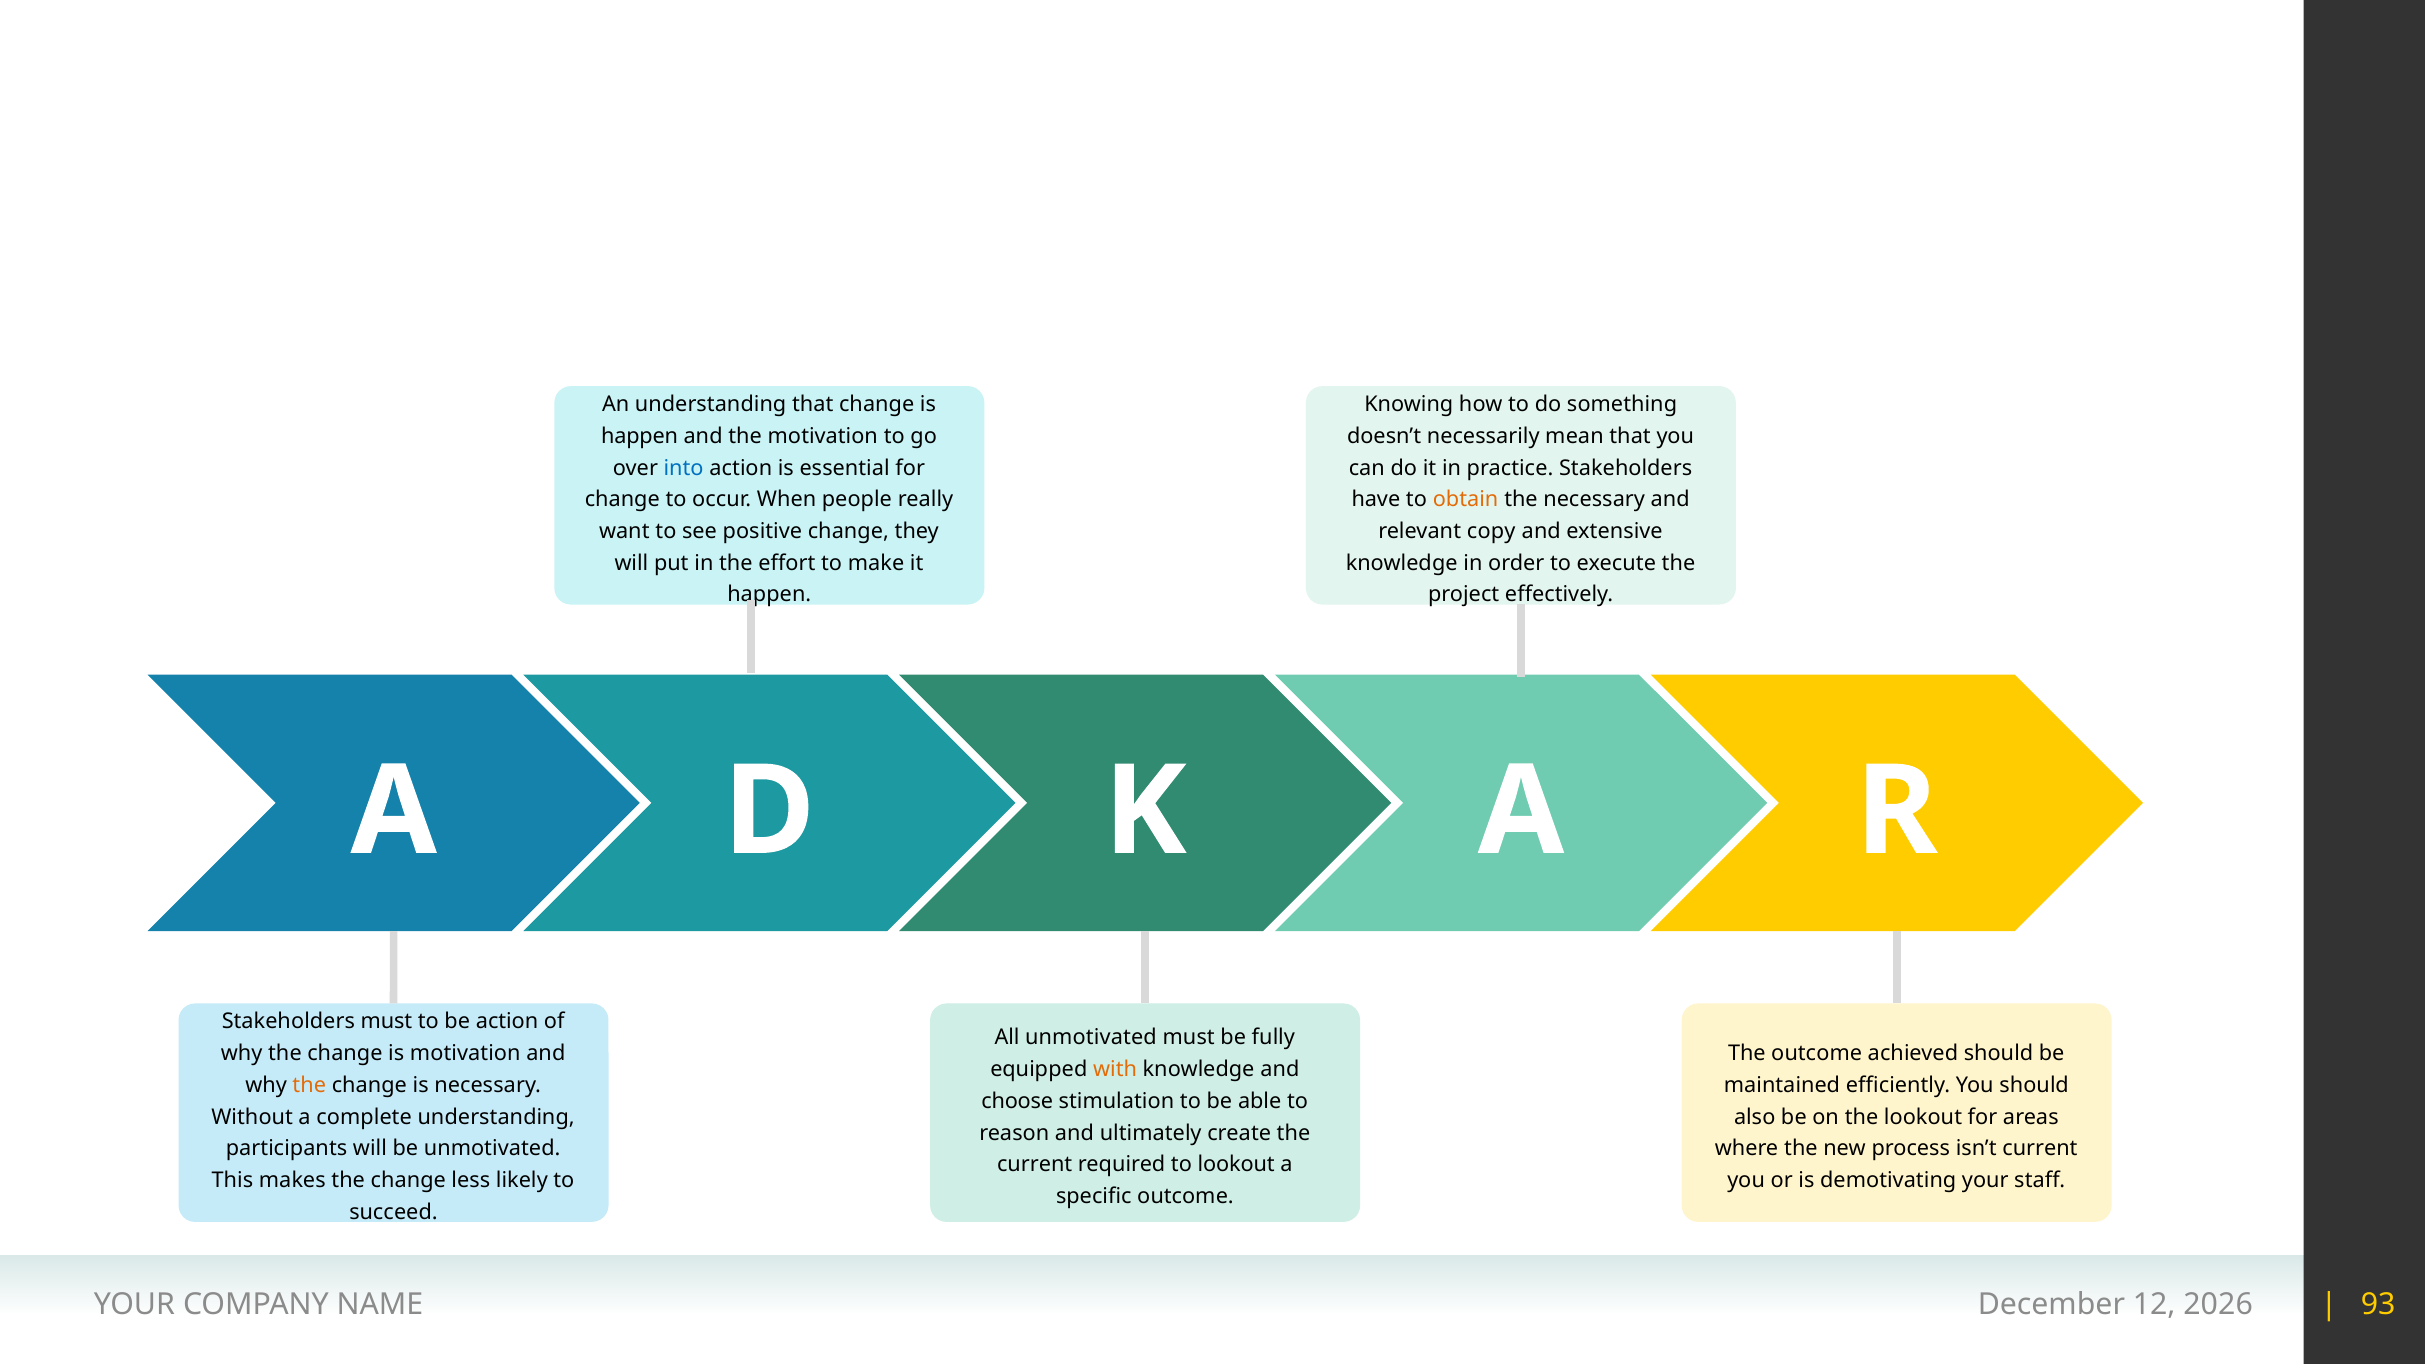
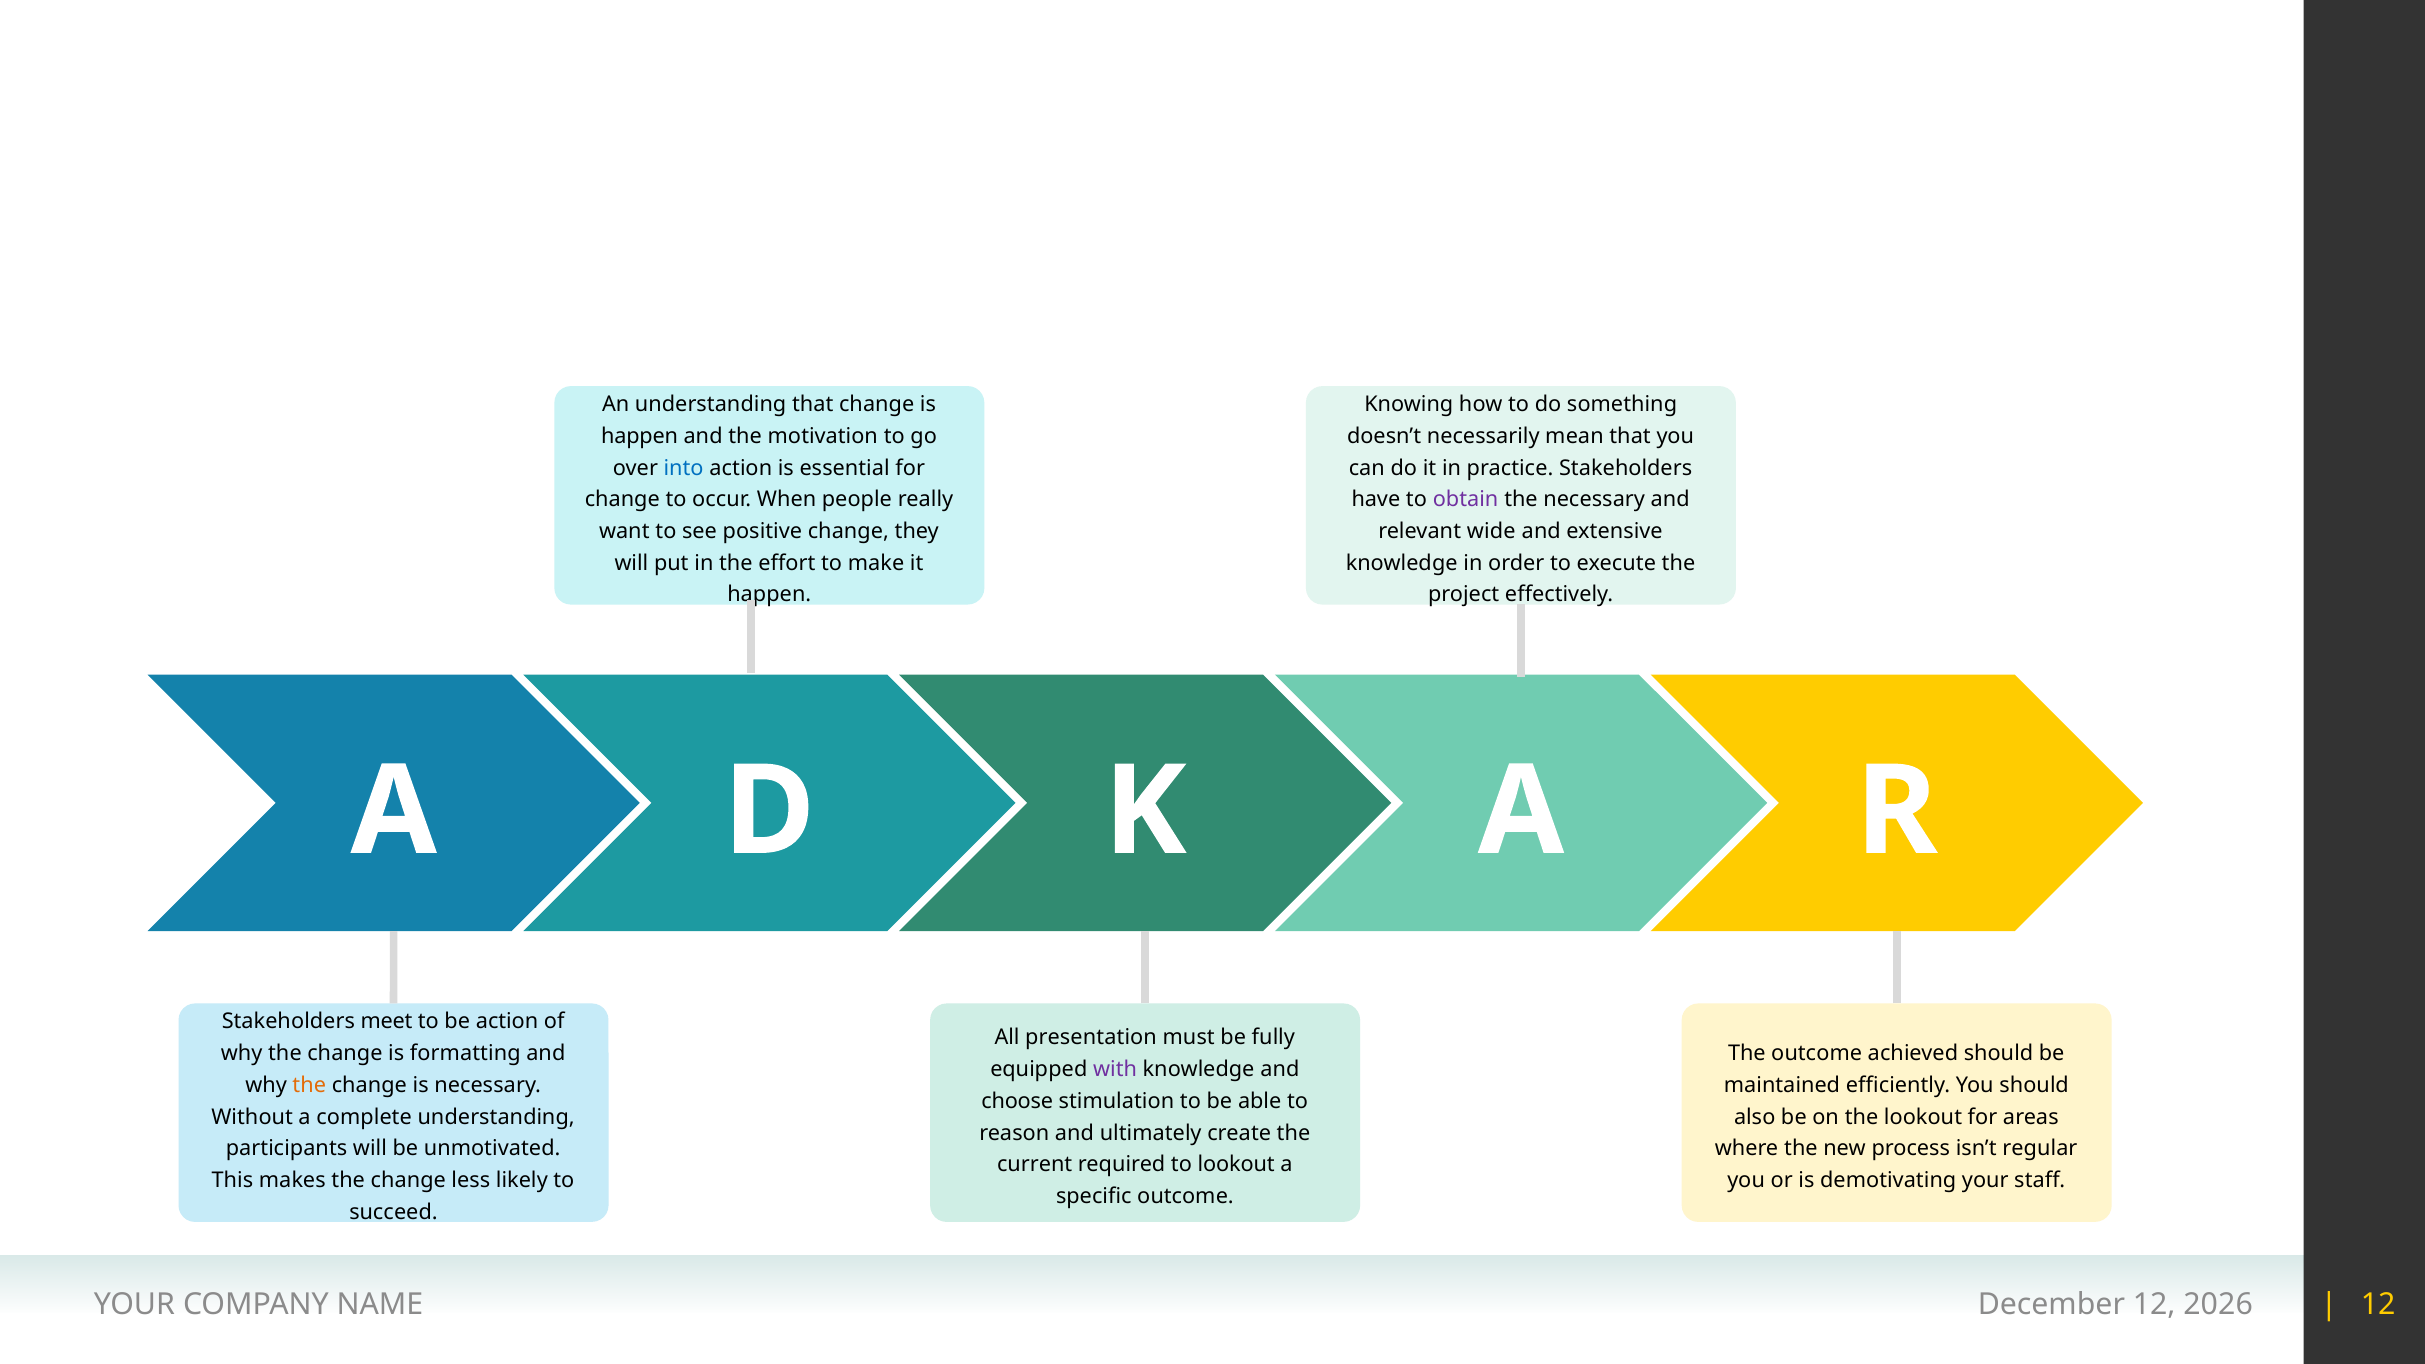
obtain colour: orange -> purple (1466, 500)
copy: copy -> wide (1491, 531)
Stakeholders must: must -> meet (387, 1022)
All unmotivated: unmotivated -> presentation (1091, 1038)
is motivation: motivation -> formatting (465, 1054)
with colour: orange -> purple (1115, 1070)
isn’t current: current -> regular (2040, 1149)
93: 93 -> 12 (2378, 1304)
